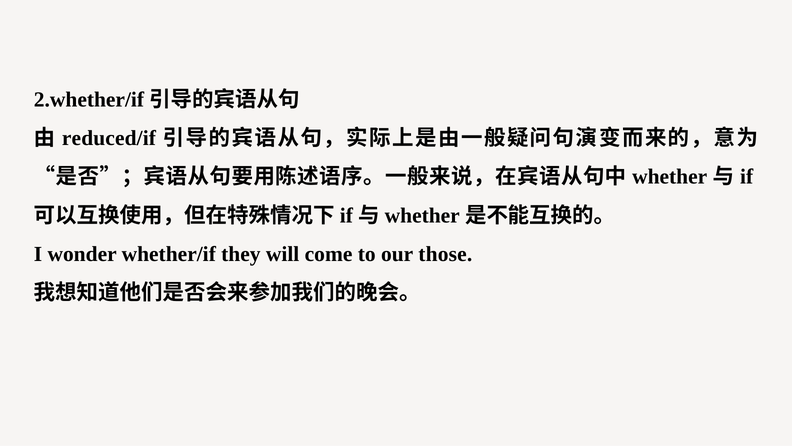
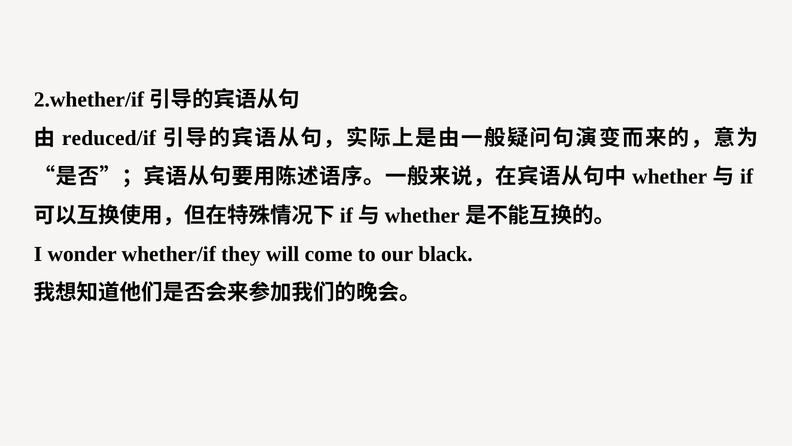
those: those -> black (445, 254)
